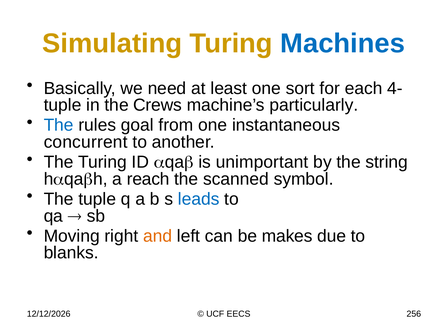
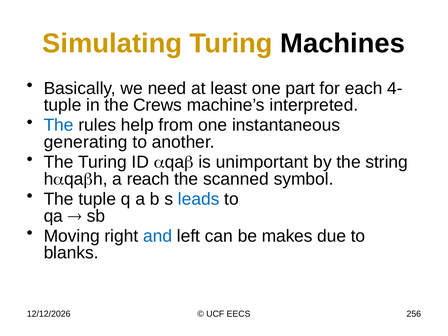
Machines colour: blue -> black (343, 43)
sort: sort -> part (300, 88)
particularly: particularly -> interpreted (314, 105)
goal: goal -> help (137, 125)
concurrent: concurrent -> generating (86, 142)
and colour: orange -> blue (158, 236)
